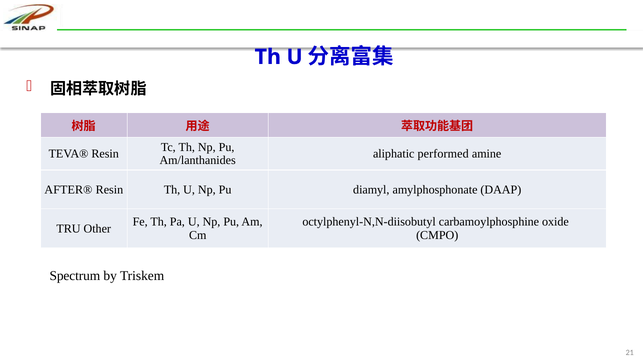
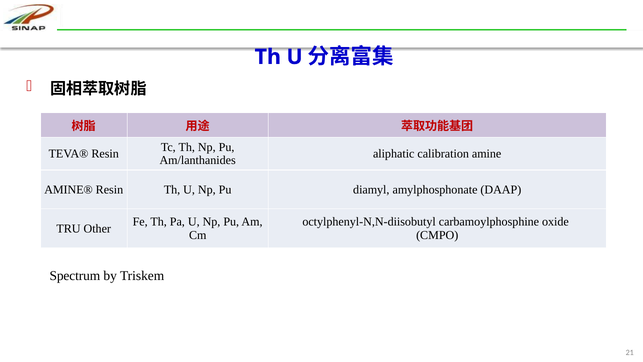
performed: performed -> calibration (443, 154)
AFTER®: AFTER® -> AMINE® (69, 189)
